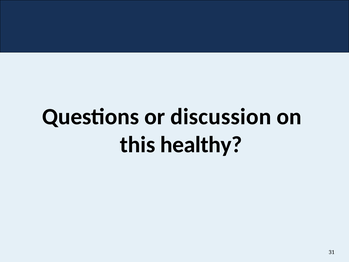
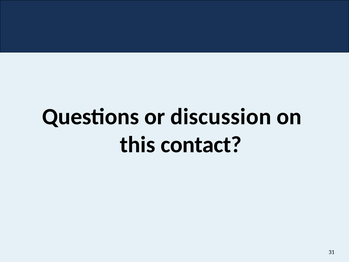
healthy: healthy -> contact (201, 144)
